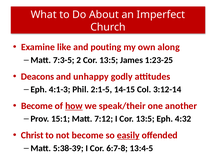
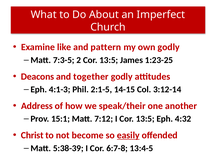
pouting: pouting -> pattern (106, 47)
own along: along -> godly (169, 47)
unhappy: unhappy -> together (91, 77)
Become: Become -> Address (37, 106)
how underline: present -> none (74, 106)
